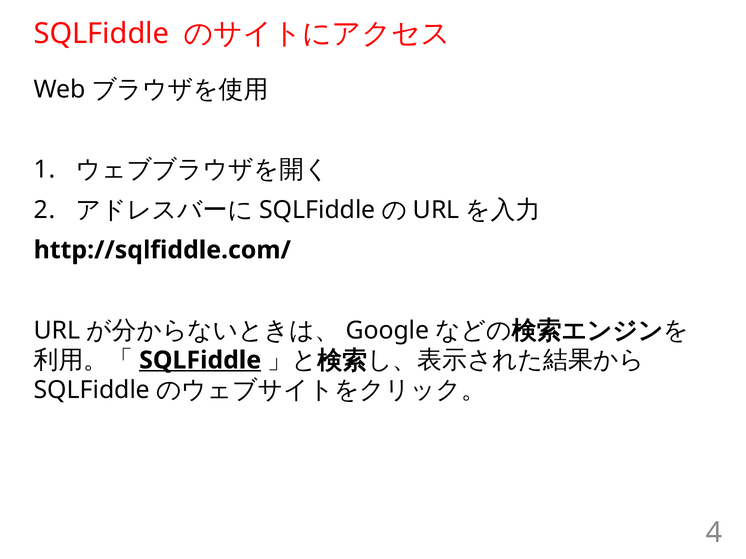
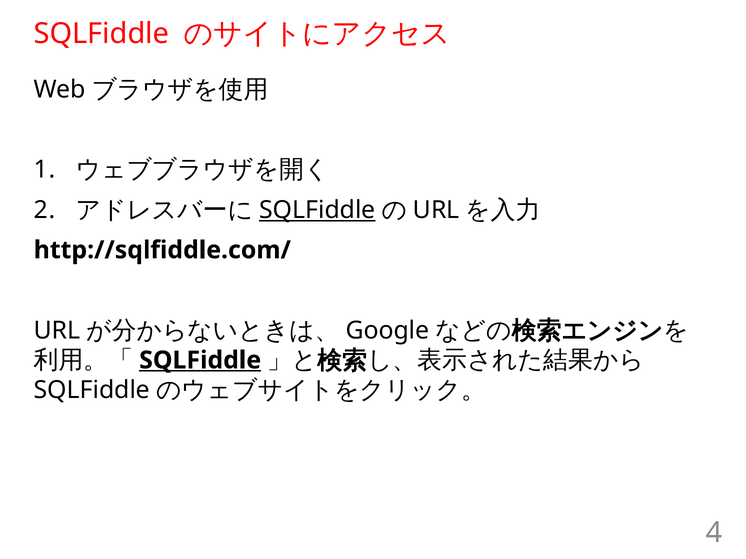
SQLFiddle underline: none -> present (317, 210)
